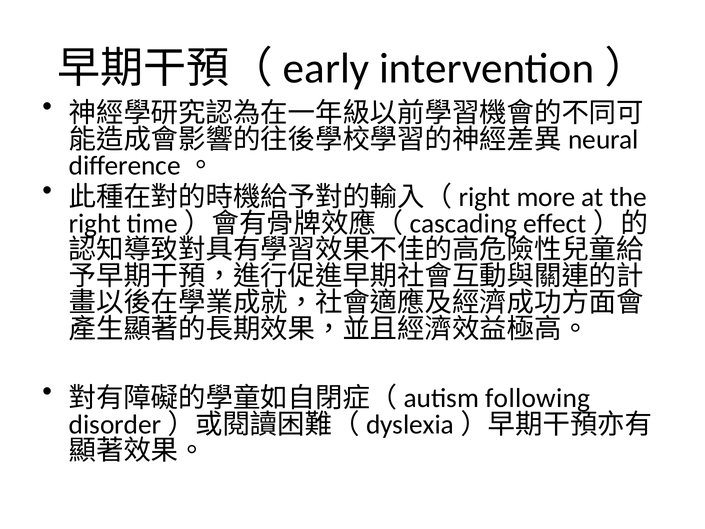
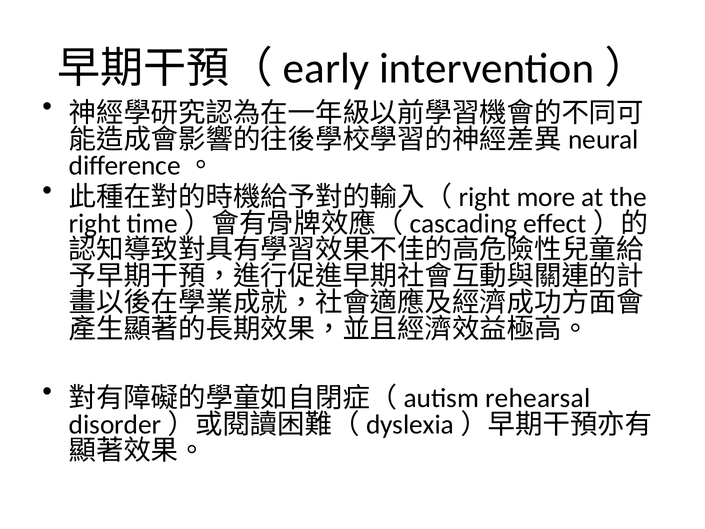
following: following -> rehearsal (538, 398)
